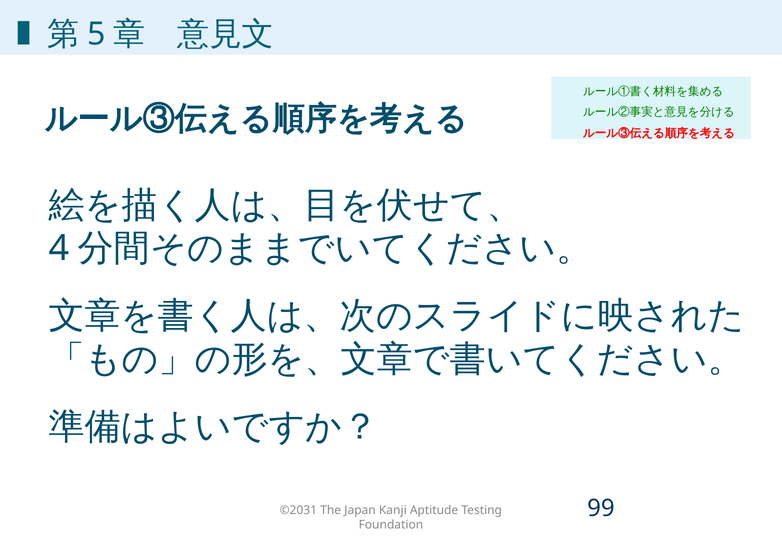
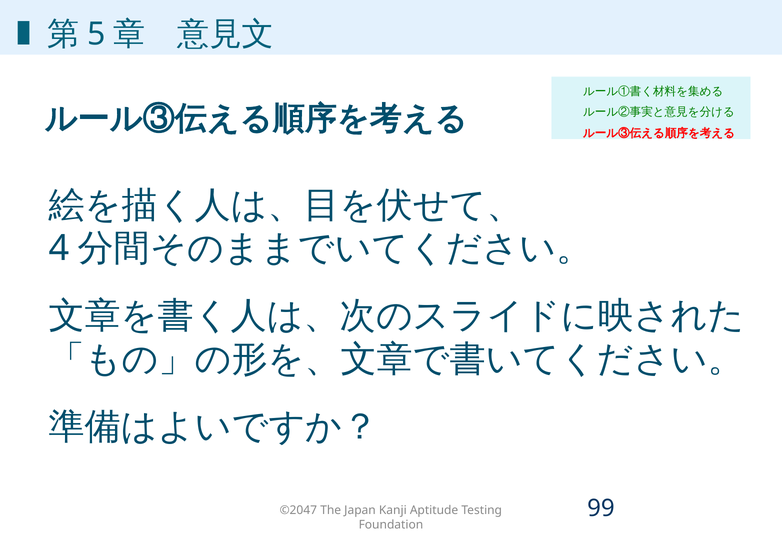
©2031: ©2031 -> ©2047 (298, 510)
